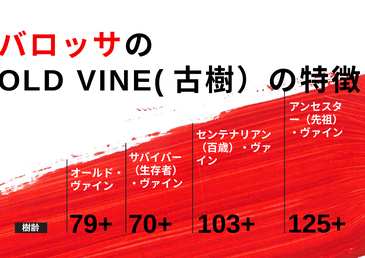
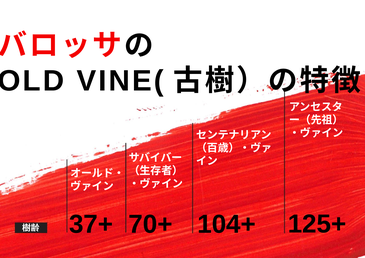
79+: 79+ -> 37+ (91, 224)
103+: 103+ -> 104+ (227, 224)
